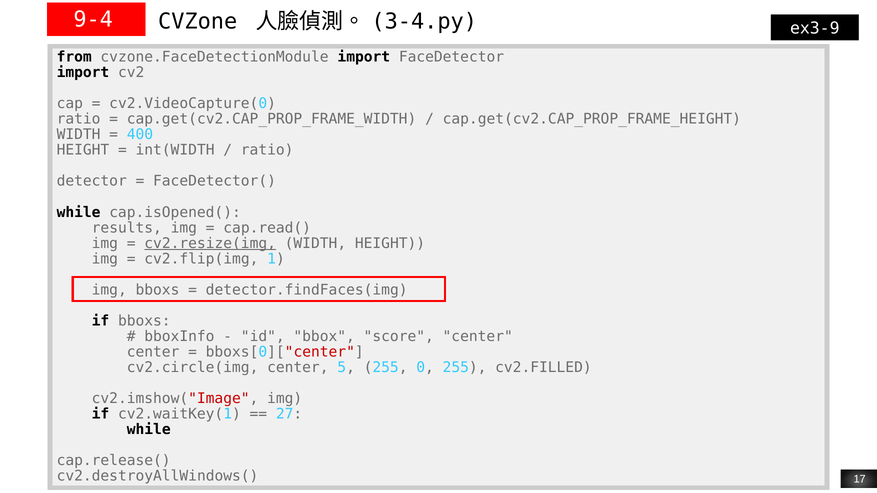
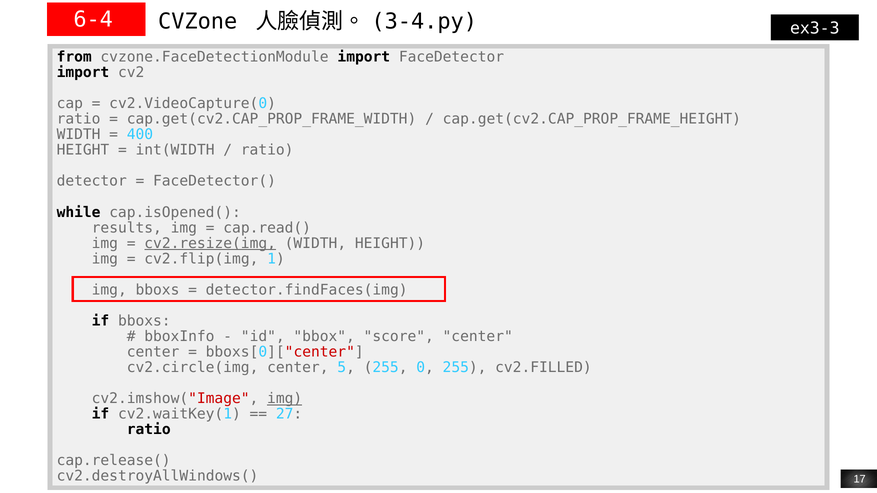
9-4: 9-4 -> 6-4 (93, 20)
ex3-9: ex3-9 -> ex3-3 (815, 29)
img underline: none -> present (285, 399)
while: while -> ratio (149, 430)
